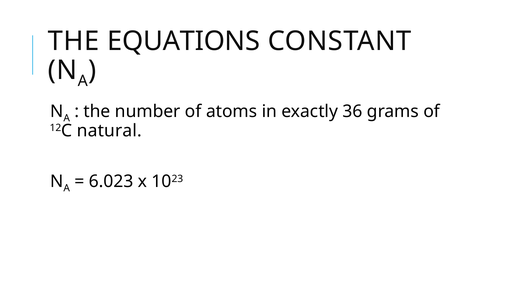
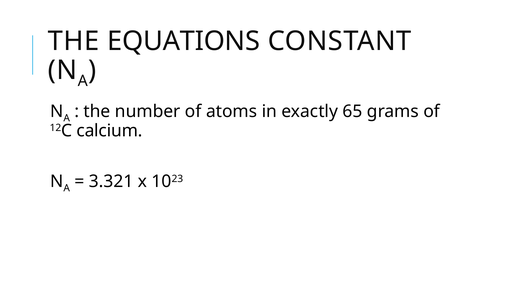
36: 36 -> 65 (352, 111)
natural: natural -> calcium (109, 130)
6.023: 6.023 -> 3.321 (111, 181)
